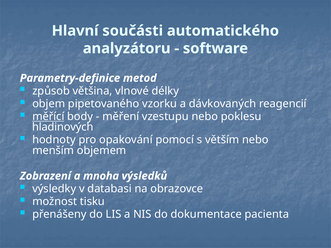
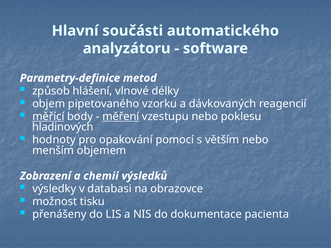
většina: většina -> hlášení (93, 91)
měření underline: none -> present (121, 117)
mnoha: mnoha -> chemii (101, 176)
